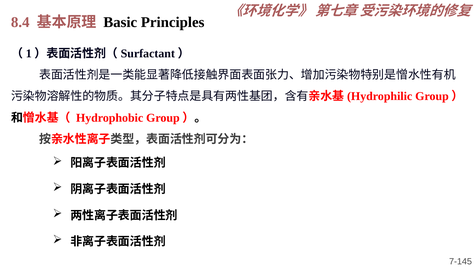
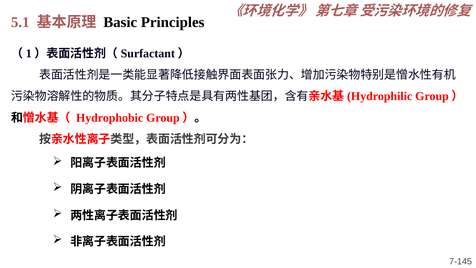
8.4: 8.4 -> 5.1 (20, 22)
